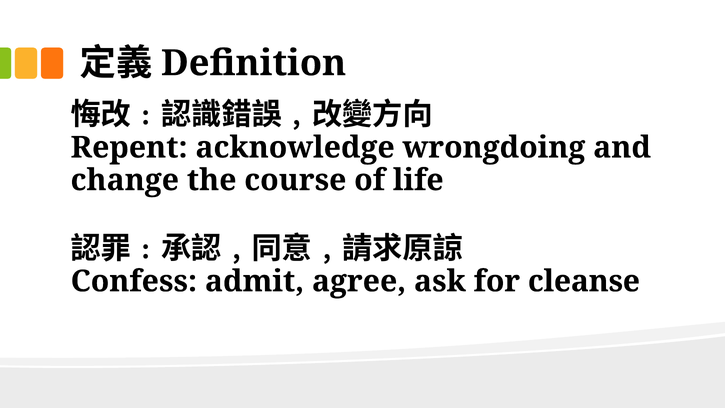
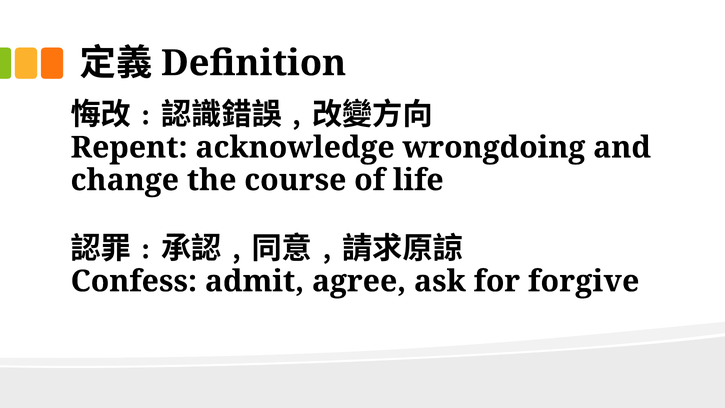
cleanse: cleanse -> forgive (584, 281)
